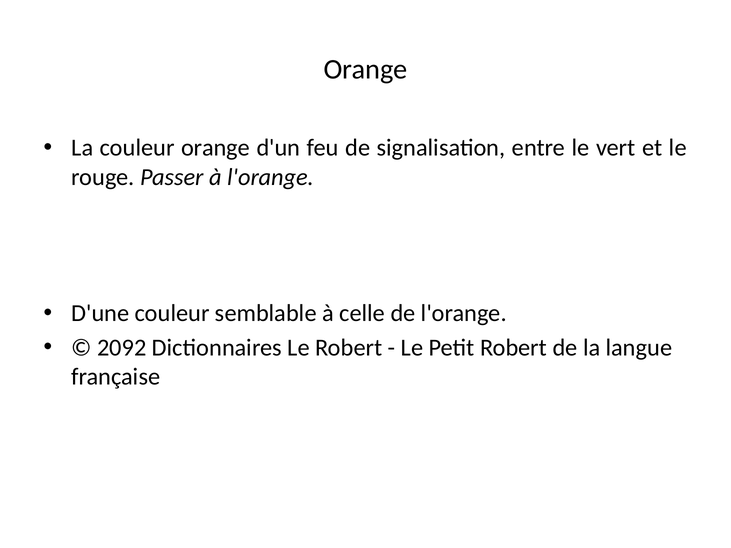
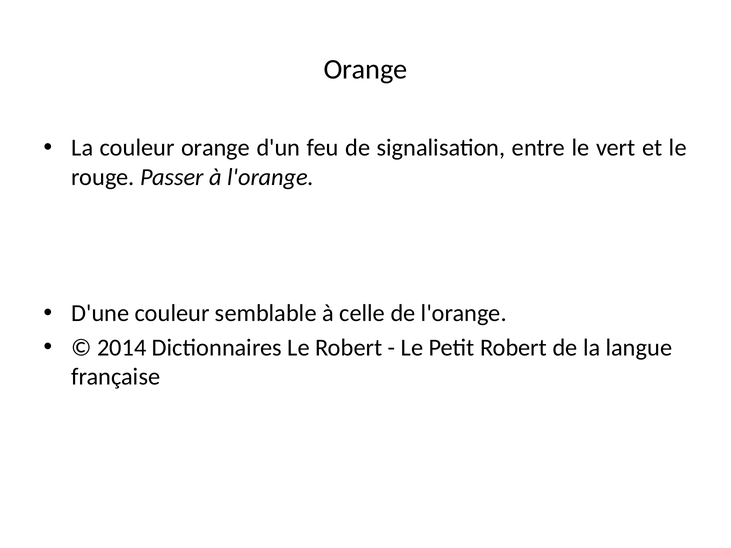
2092: 2092 -> 2014 (122, 348)
